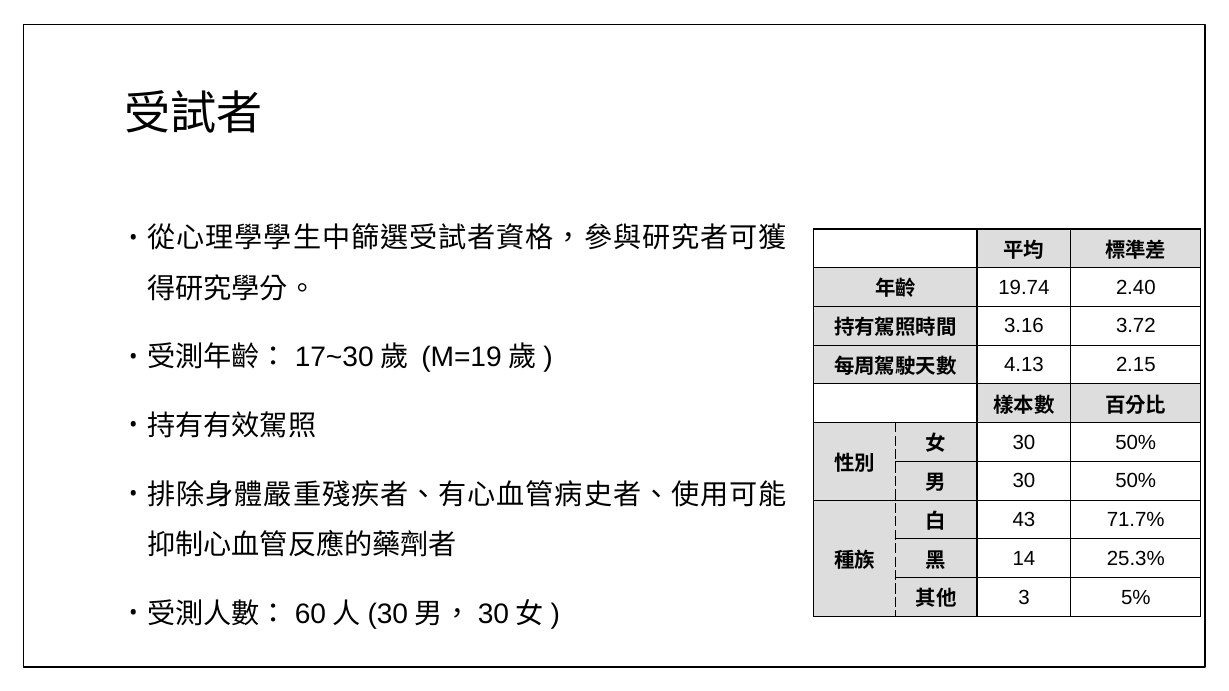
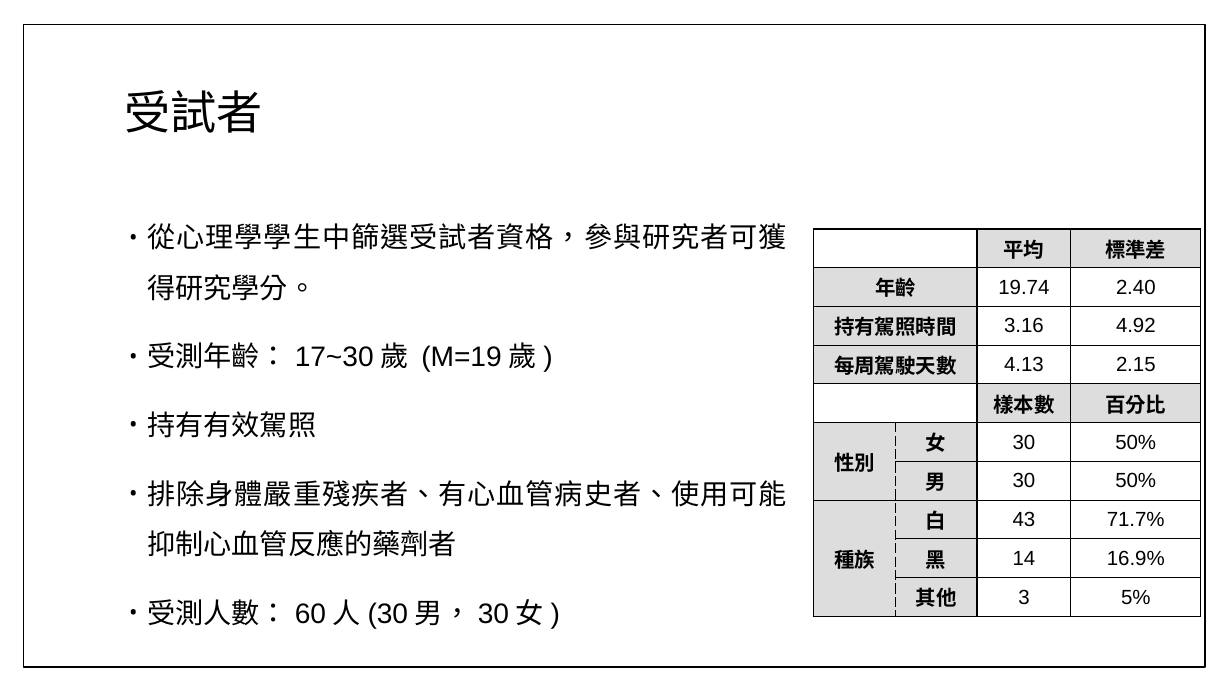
3.72: 3.72 -> 4.92 (1136, 326)
25.3%: 25.3% -> 16.9% (1136, 559)
